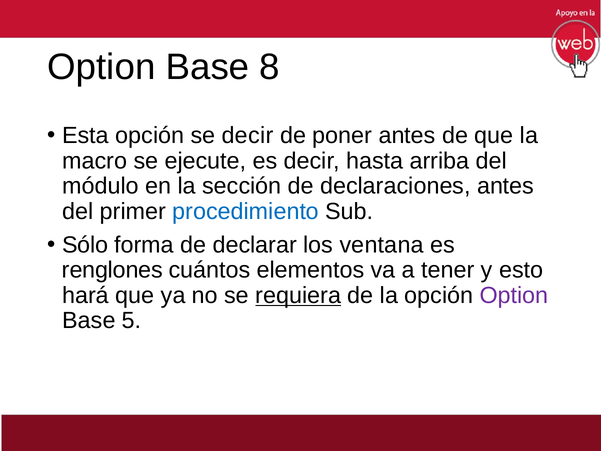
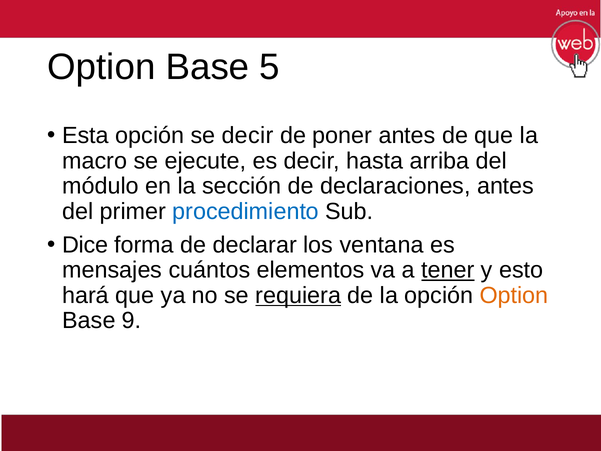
8: 8 -> 5 (270, 67)
Sólo: Sólo -> Dice (85, 245)
renglones: renglones -> mensajes (112, 270)
tener underline: none -> present (448, 270)
Option colour: purple -> orange (514, 295)
5: 5 -> 9 (132, 321)
